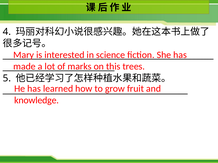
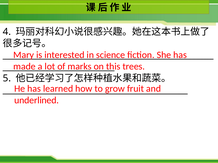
knowledge: knowledge -> underlined (37, 101)
